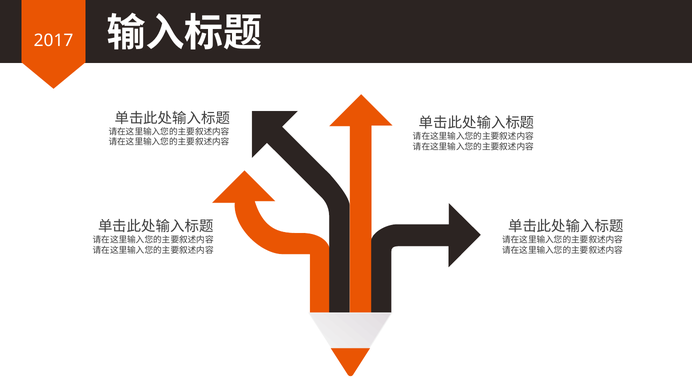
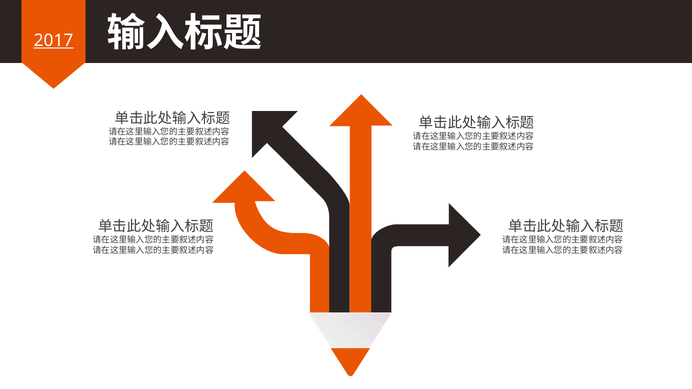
2017 underline: none -> present (54, 41)
